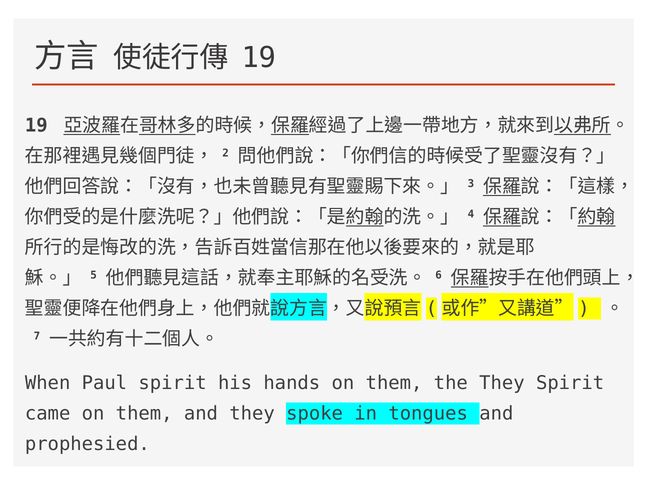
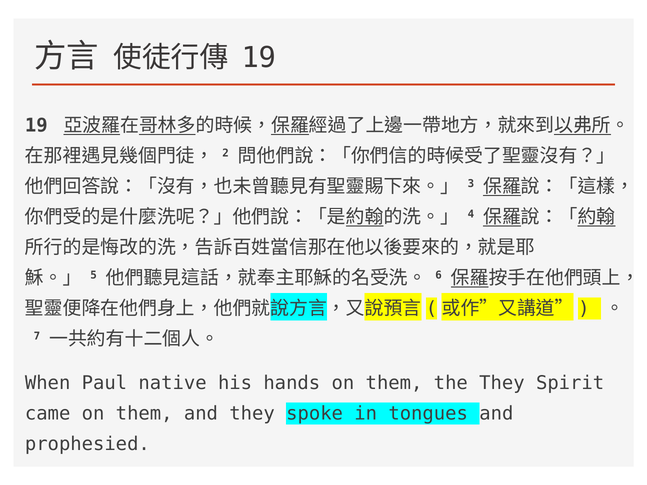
Paul spirit: spirit -> native (173, 383)
